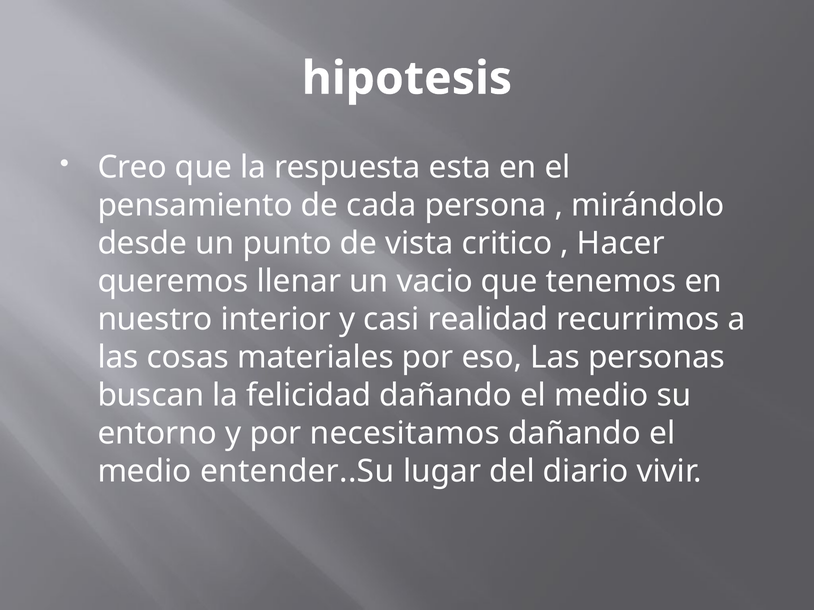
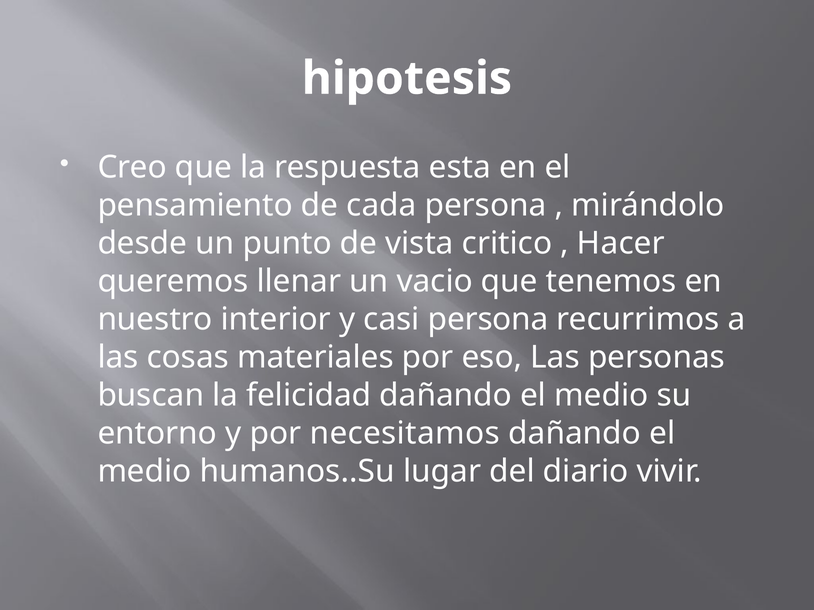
casi realidad: realidad -> persona (488, 320)
entender..Su: entender..Su -> humanos..Su (297, 472)
